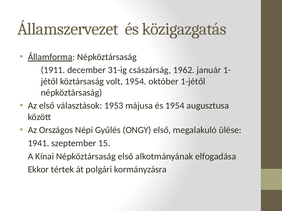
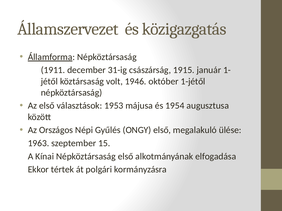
1962: 1962 -> 1915 (184, 70)
volt 1954: 1954 -> 1946 (136, 81)
1941: 1941 -> 1963 (39, 144)
